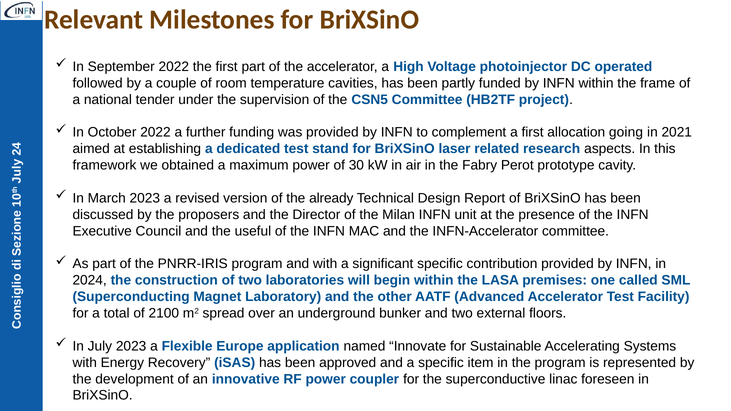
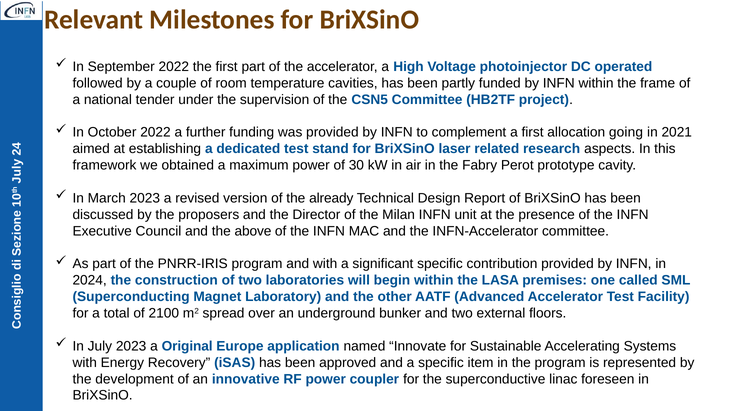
useful: useful -> above (253, 231)
Flexible: Flexible -> Original (187, 346)
